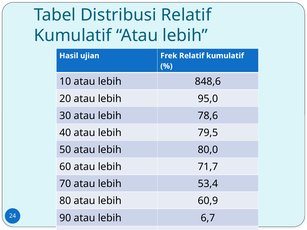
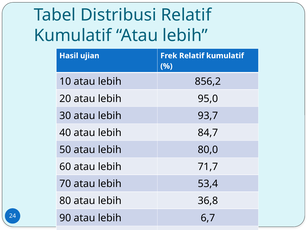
848,6: 848,6 -> 856,2 (208, 82)
78,6: 78,6 -> 93,7 (208, 116)
79,5: 79,5 -> 84,7 (208, 133)
60,9: 60,9 -> 36,8 (208, 201)
